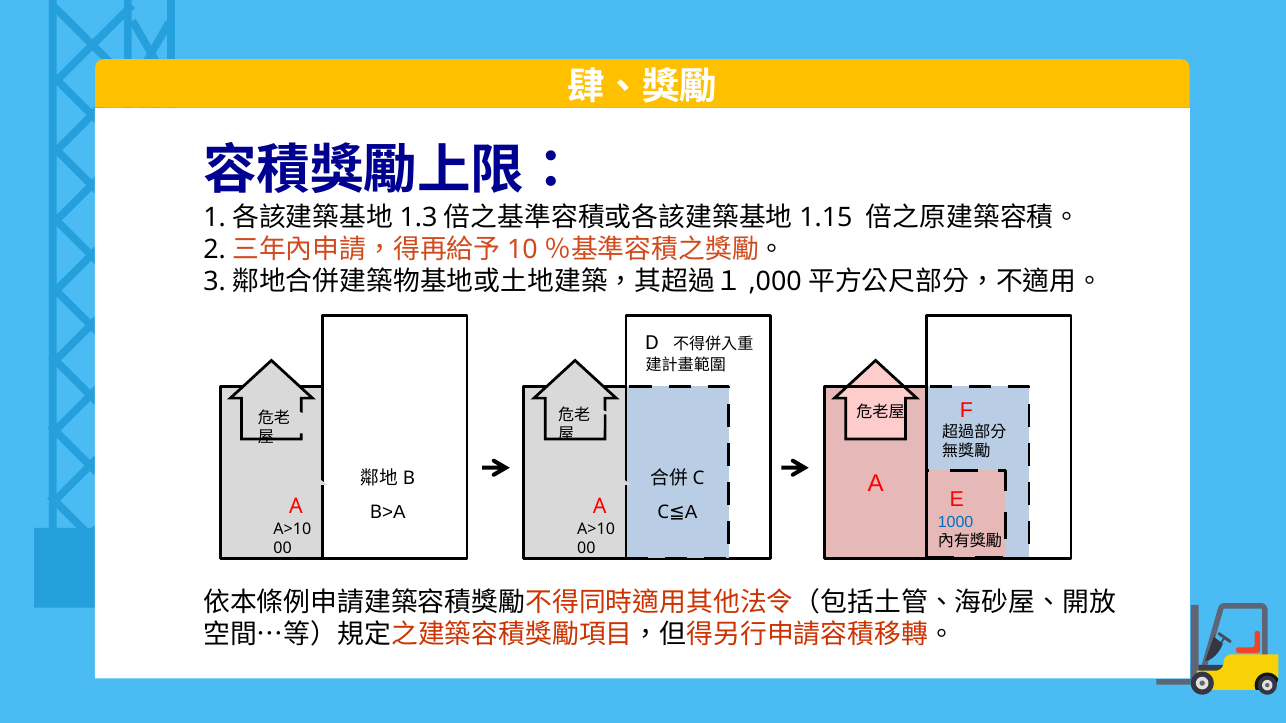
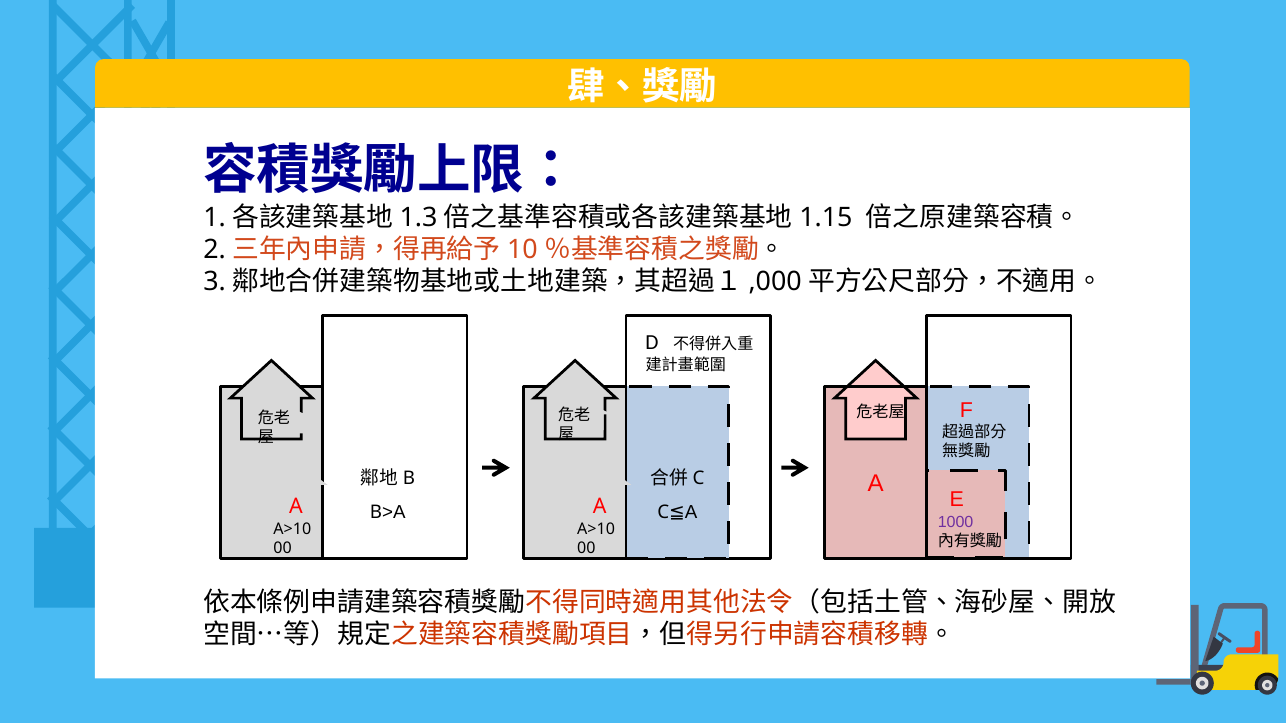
1000 colour: blue -> purple (956, 522)
